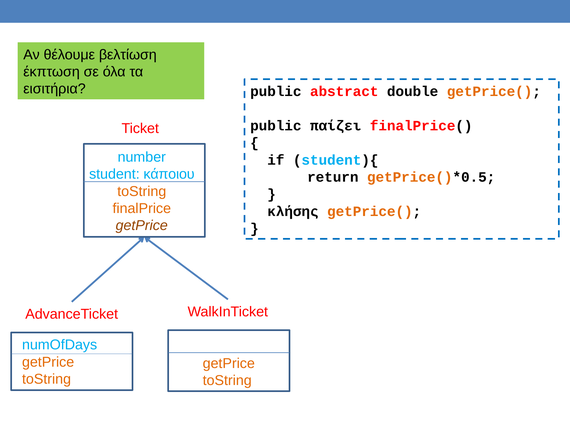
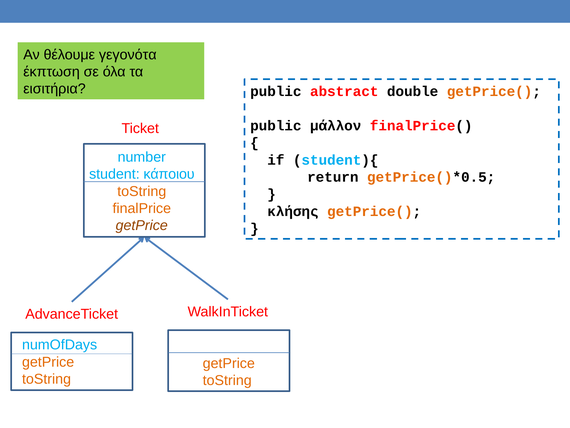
βελτίωση: βελτίωση -> γεγονότα (128, 55)
παίζει: παίζει -> μάλλον (336, 126)
